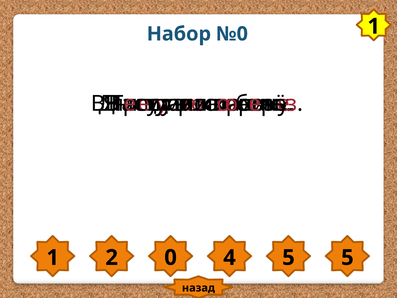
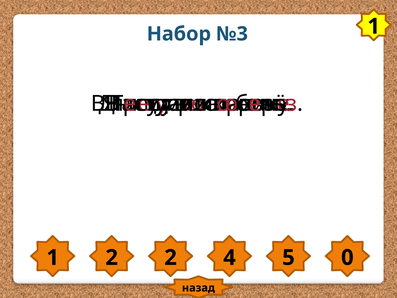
№0: №0 -> №3 (232, 34)
2 0: 0 -> 2 (171, 257)
5 5: 5 -> 0 (347, 257)
